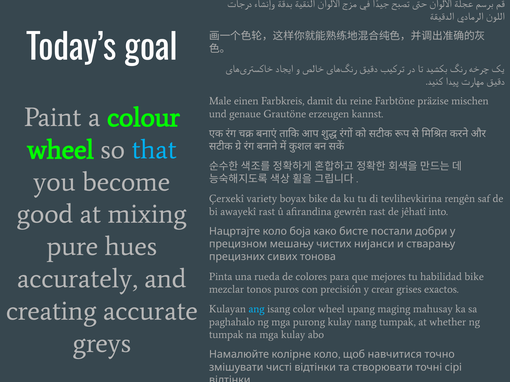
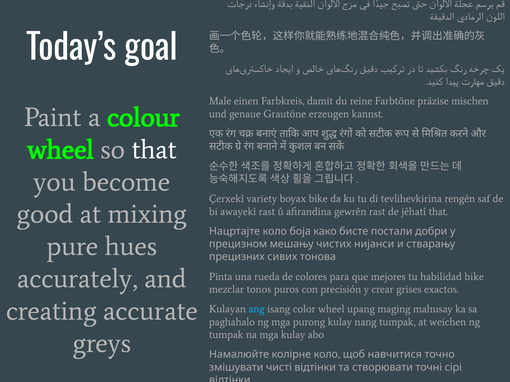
that colour: light blue -> white (154, 150)
jêhatî into: into -> that (438, 212)
whether: whether -> weichen (448, 322)
